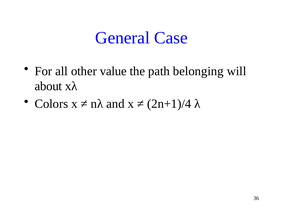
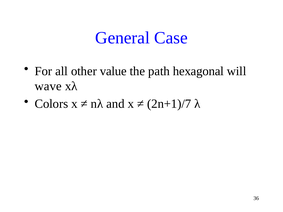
belonging: belonging -> hexagonal (198, 71)
about: about -> wave (48, 86)
2n+1)/4: 2n+1)/4 -> 2n+1)/7 (169, 104)
